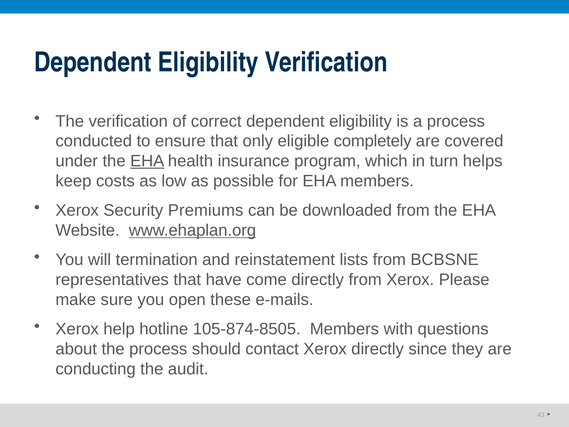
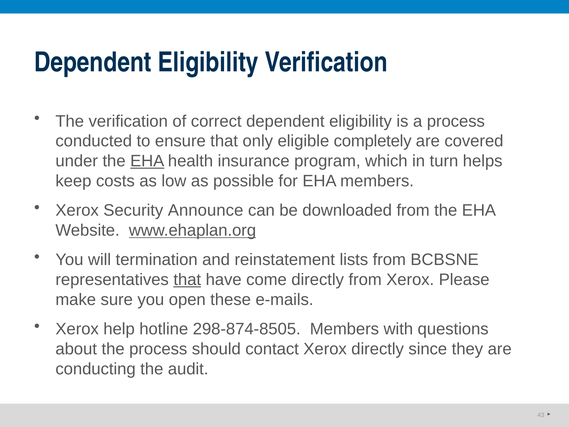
Premiums: Premiums -> Announce (206, 210)
that underline: none -> present (187, 280)
105-874-8505: 105-874-8505 -> 298-874-8505 (247, 329)
